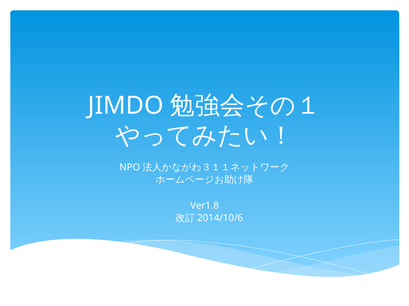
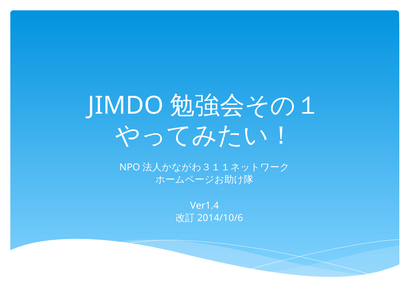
Ver1.8: Ver1.8 -> Ver1.4 (205, 206)
